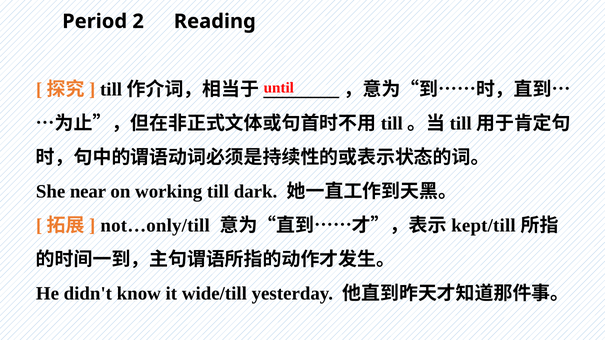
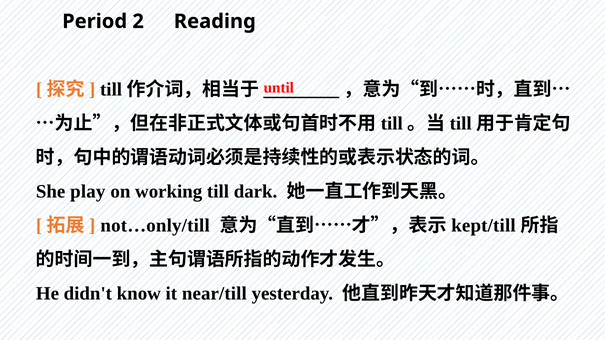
near: near -> play (88, 192)
wide/till: wide/till -> near/till (214, 294)
